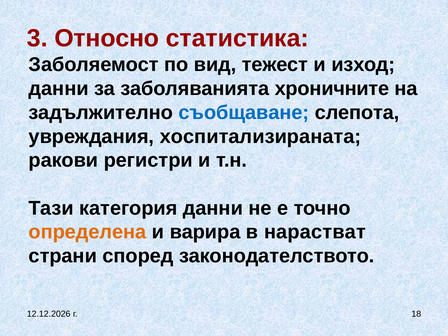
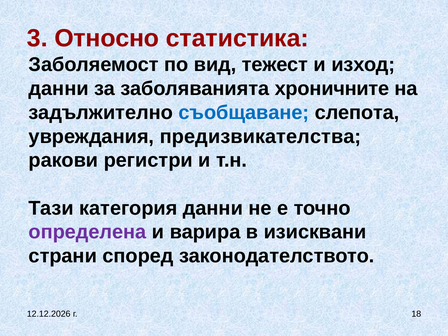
хоспитализираната: хоспитализираната -> предизвикателства (260, 136)
определена colour: orange -> purple (88, 232)
нарастват: нарастват -> изисквани (315, 232)
